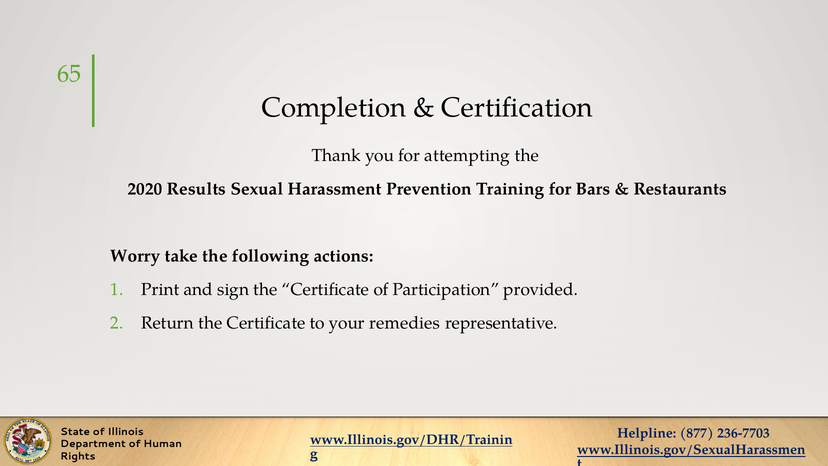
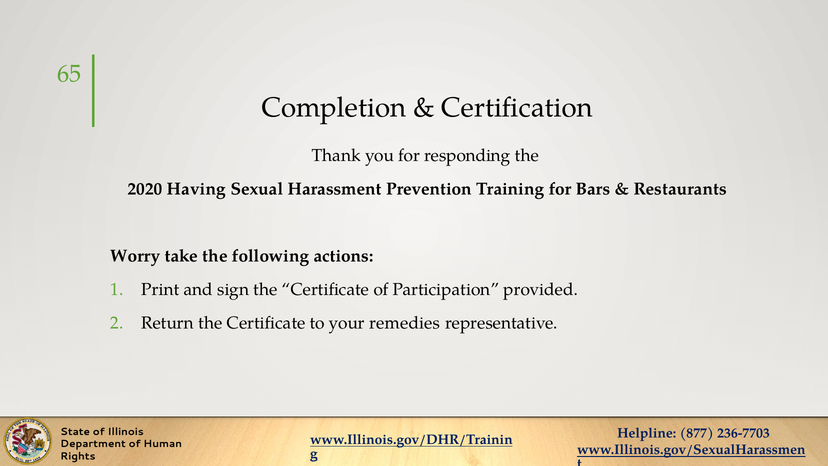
attempting: attempting -> responding (467, 156)
Results: Results -> Having (196, 189)
